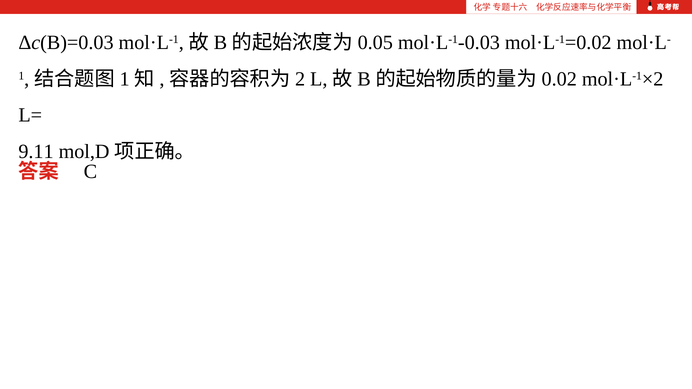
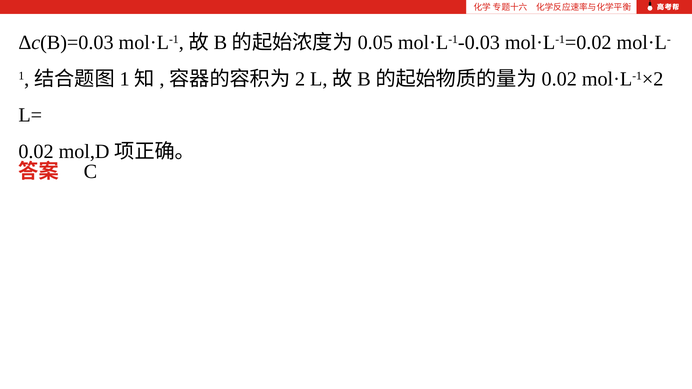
9.11: 9.11 -> 0.02 (36, 152)
